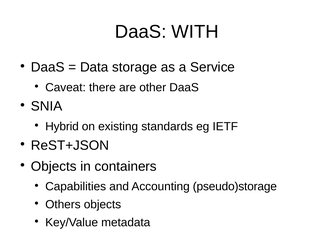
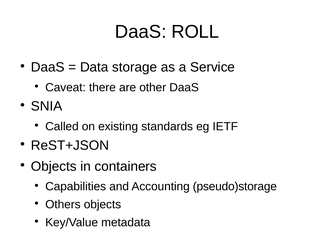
WITH: WITH -> ROLL (195, 32)
Hybrid: Hybrid -> Called (62, 126)
